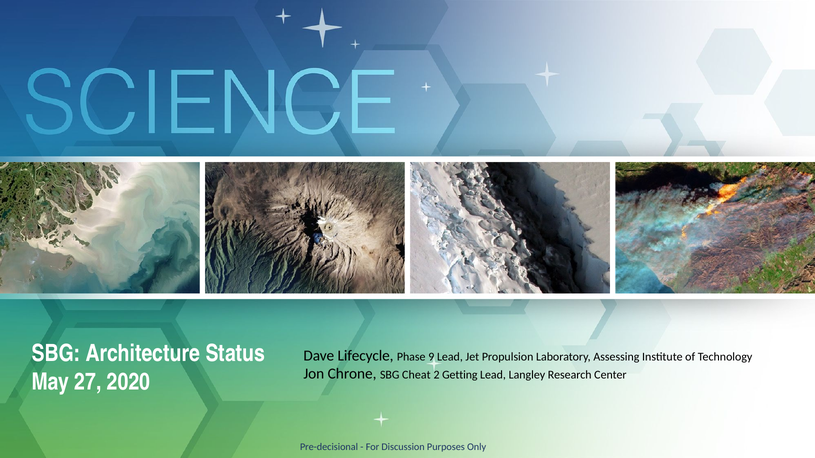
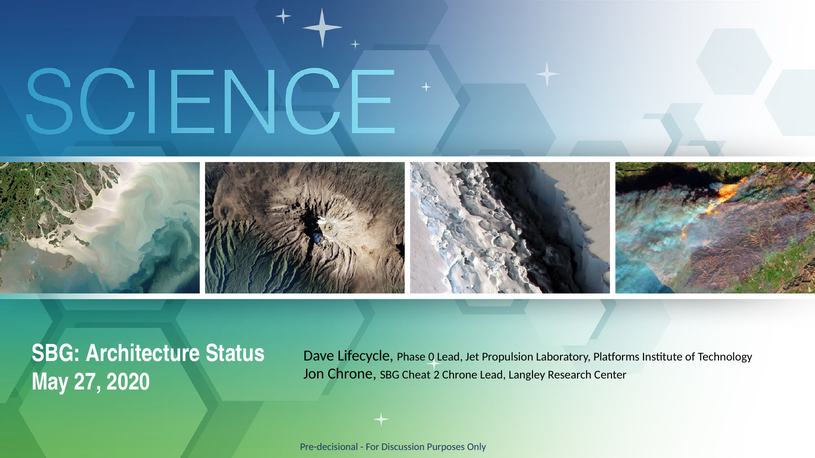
9: 9 -> 0 (431, 357)
Assessing: Assessing -> Platforms (616, 357)
2 Getting: Getting -> Chrone (460, 375)
